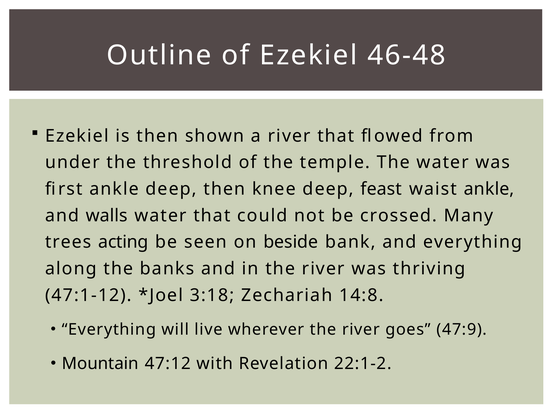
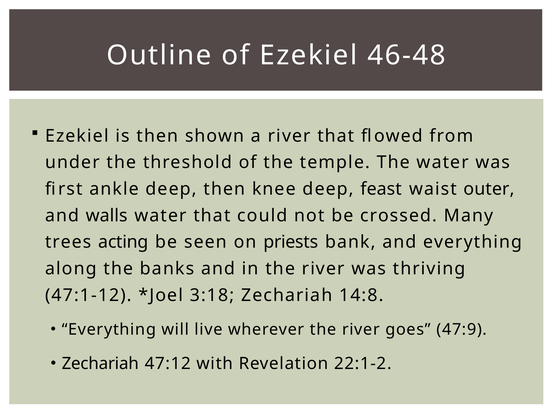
waist ankle: ankle -> outer (489, 189)
beside: beside -> priests (291, 242)
Mountain: Mountain -> Zechariah (100, 363)
